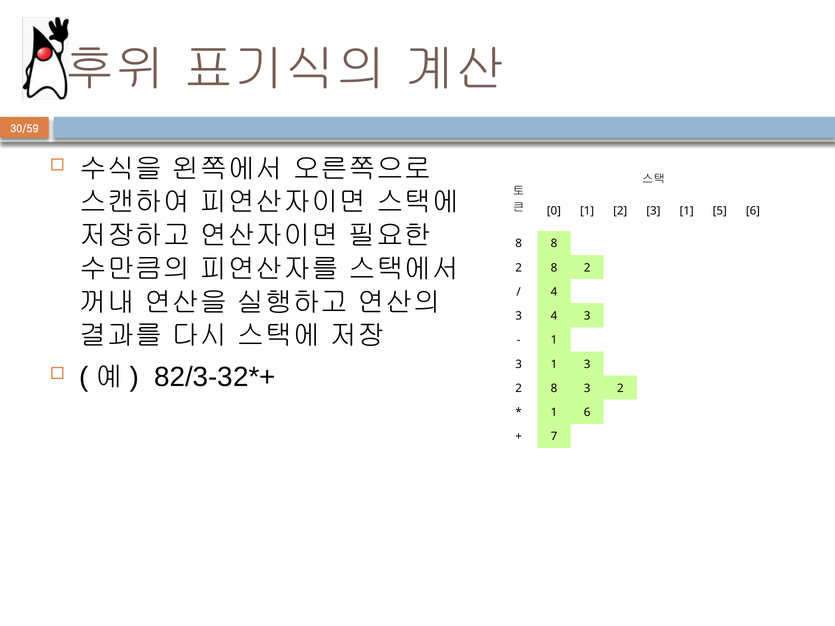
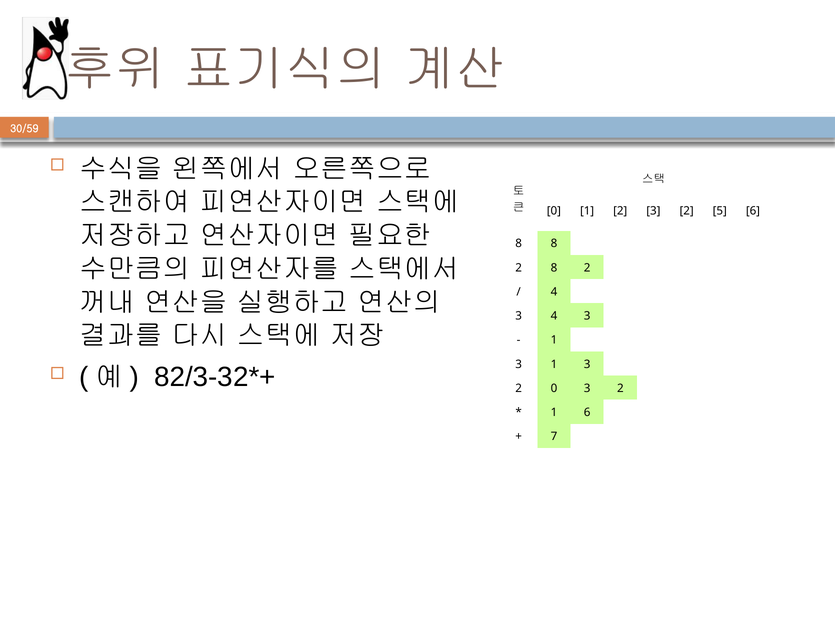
2 3 1: 1 -> 2 (687, 211)
8: 8 -> 0 (554, 388)
